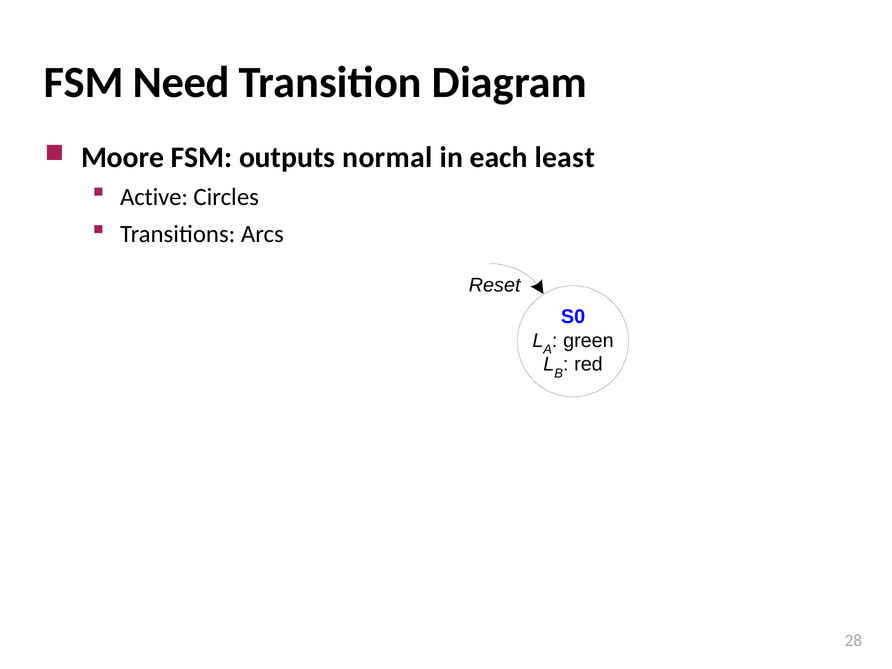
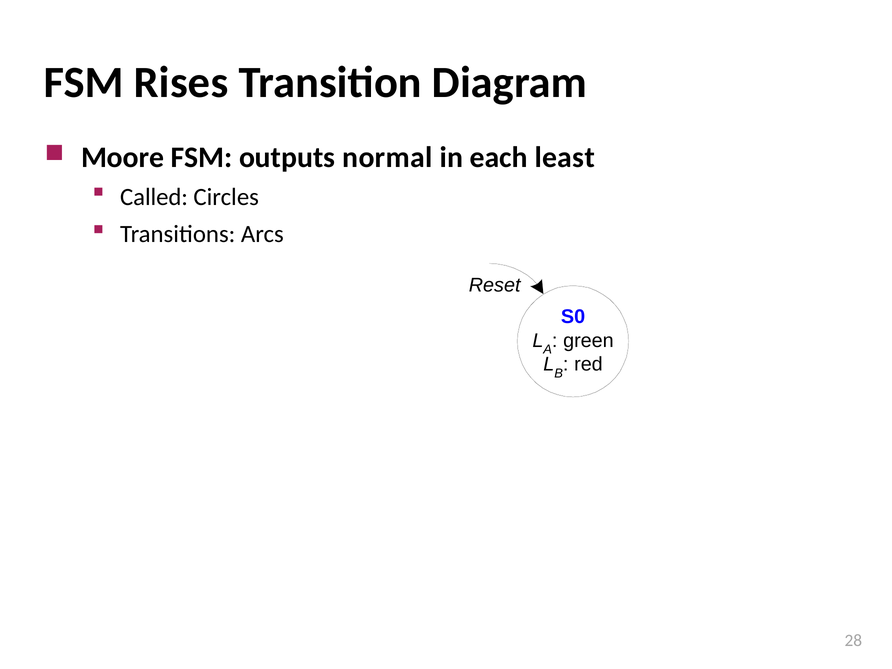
Need: Need -> Rises (181, 83)
Active: Active -> Called (154, 197)
